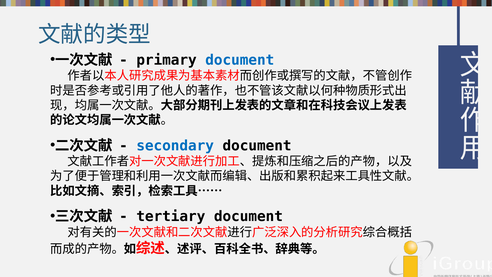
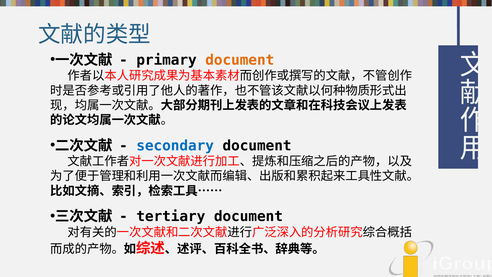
document colour: blue -> orange (240, 60)
